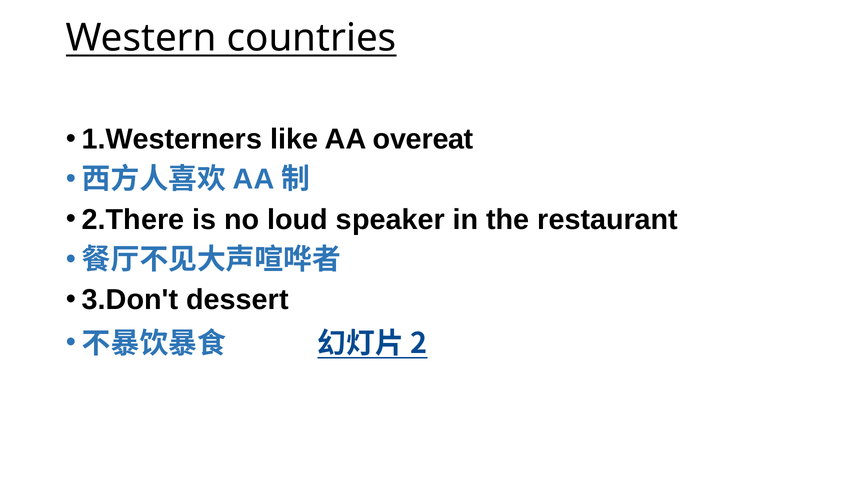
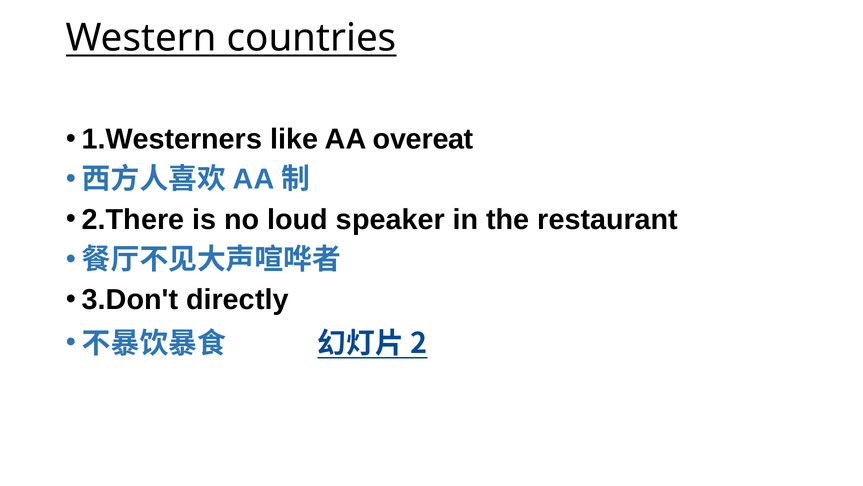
dessert: dessert -> directly (237, 299)
